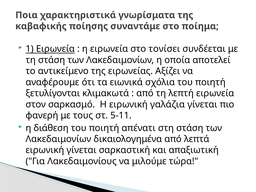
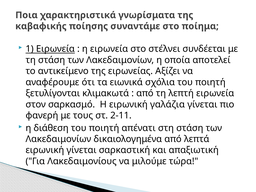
τονίσει: τονίσει -> στέλνει (164, 49)
5-11: 5-11 -> 2-11 (121, 115)
